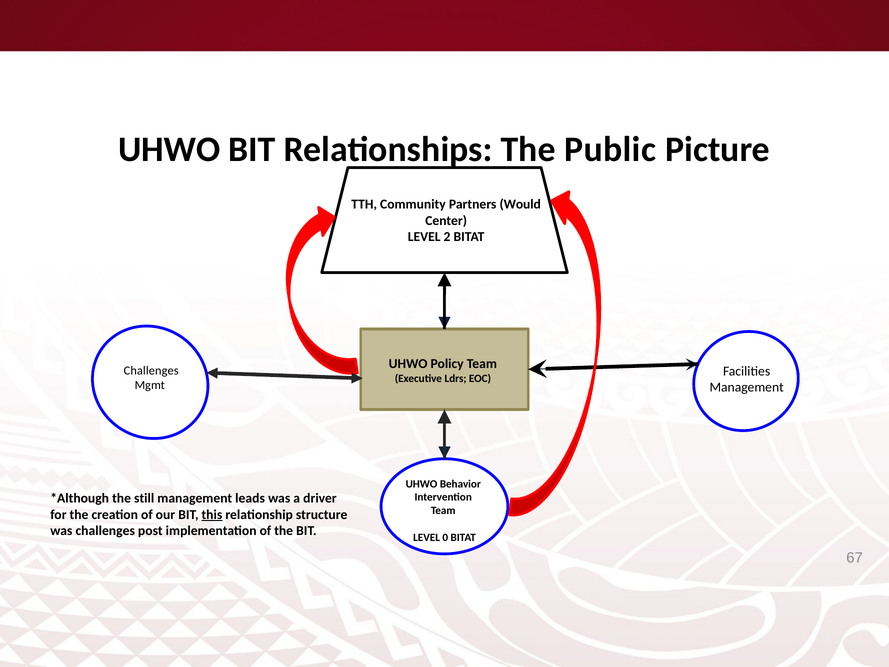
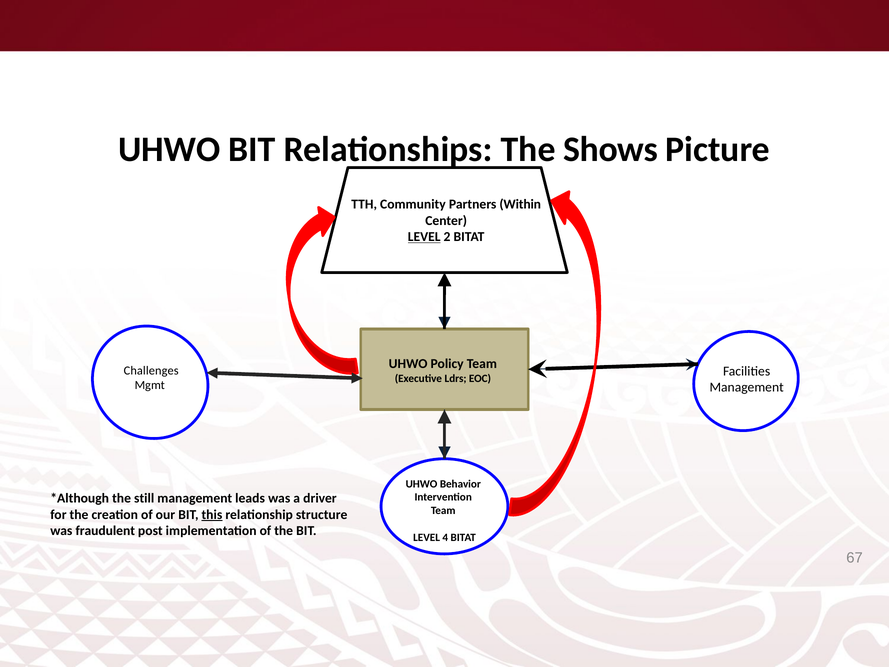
Public: Public -> Shows (611, 149)
Would: Would -> Within (520, 204)
LEVEL underline: none -> present (424, 237)
was challenges: challenges -> fraudulent (105, 531)
0: 0 -> 4 (445, 537)
